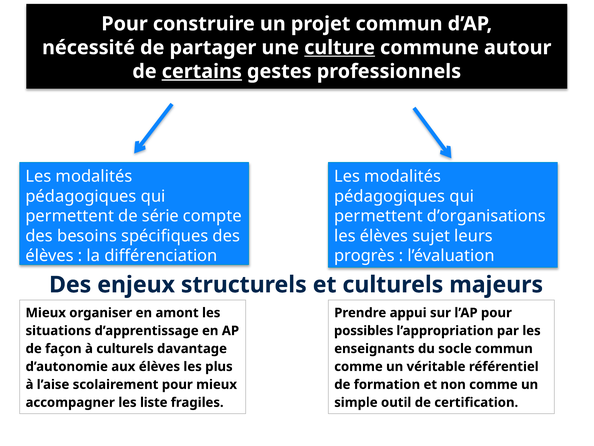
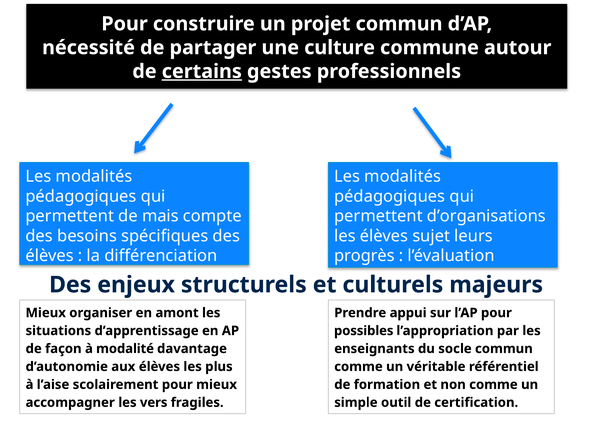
culture underline: present -> none (340, 48)
série: série -> mais (160, 216)
à culturels: culturels -> modalité (125, 348)
liste: liste -> vers (154, 402)
